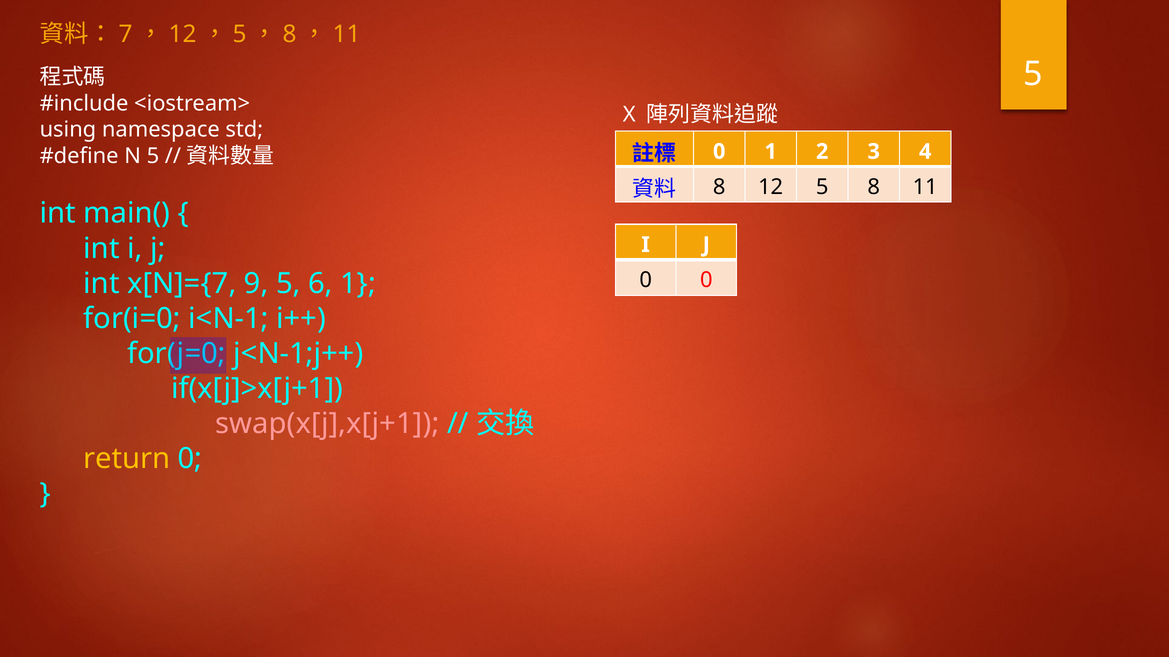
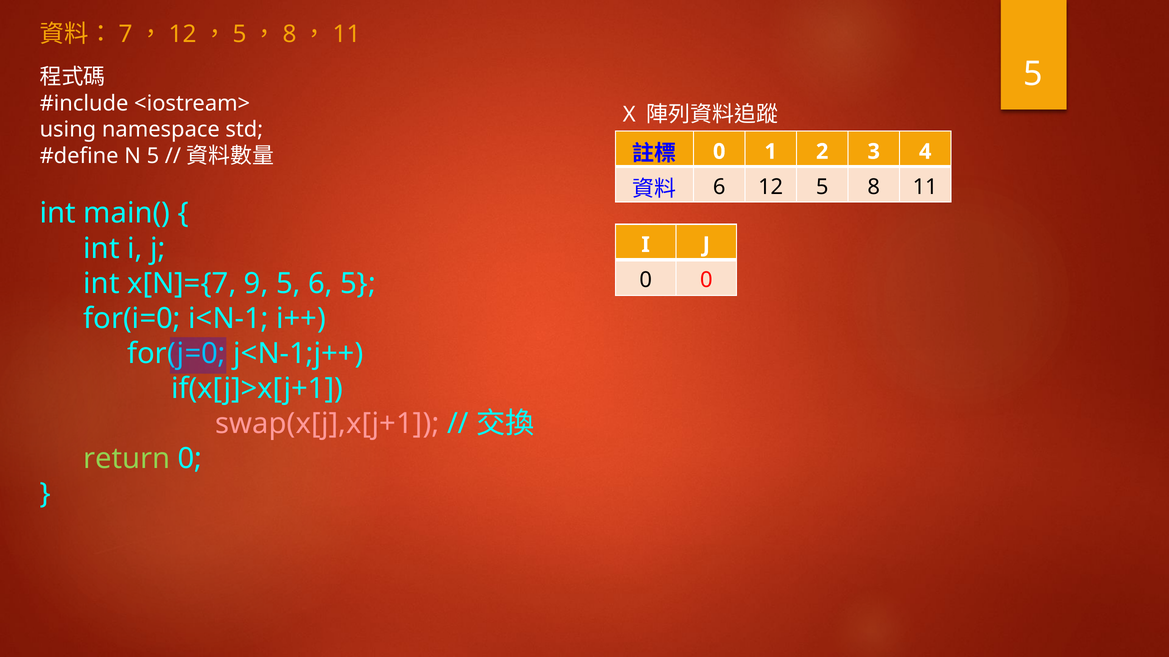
8: 8 -> 6 (719, 187)
6 1: 1 -> 5 (358, 284)
return colour: yellow -> light green (127, 459)
